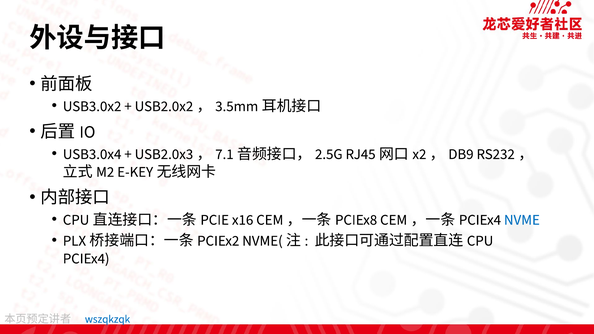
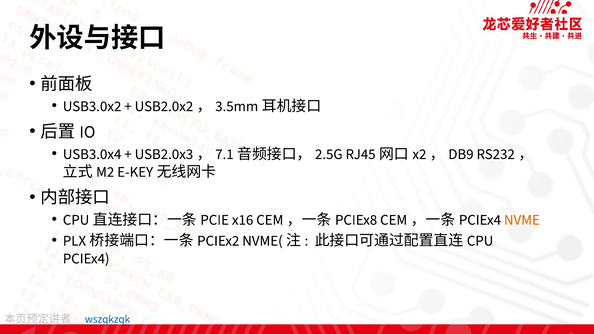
NVME colour: blue -> orange (522, 220)
